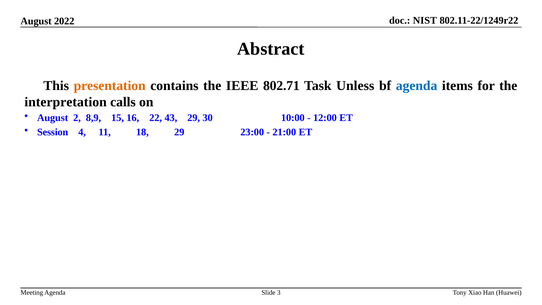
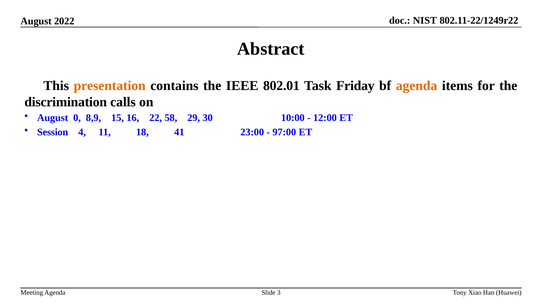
802.71: 802.71 -> 802.01 (281, 86)
Unless: Unless -> Friday (355, 86)
agenda colour: blue -> orange (417, 86)
interpretation: interpretation -> discrimination (66, 102)
2: 2 -> 0 (77, 118)
43: 43 -> 58 (171, 118)
18 29: 29 -> 41 (179, 132)
21:00: 21:00 -> 97:00 (284, 132)
